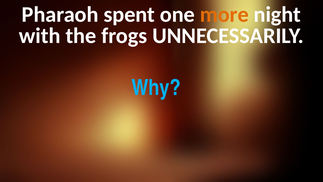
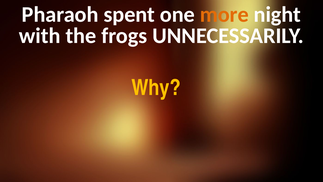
Why colour: light blue -> yellow (156, 88)
